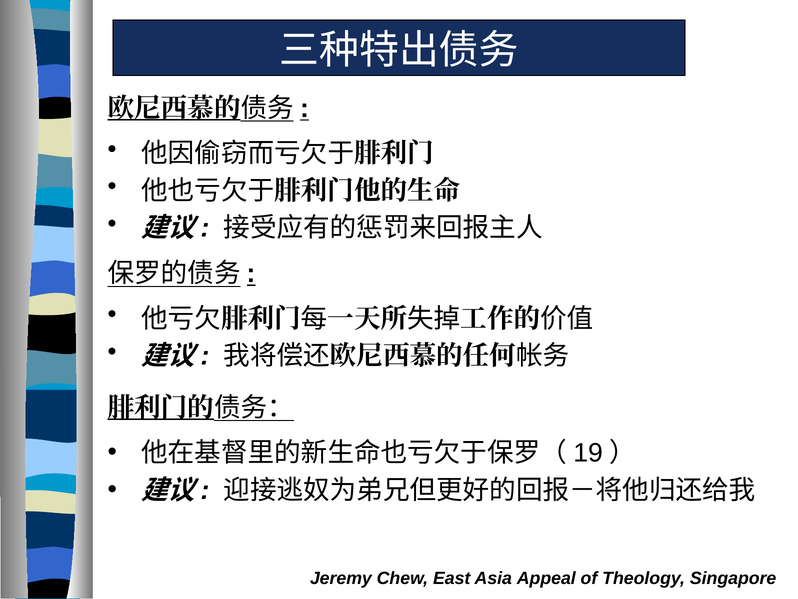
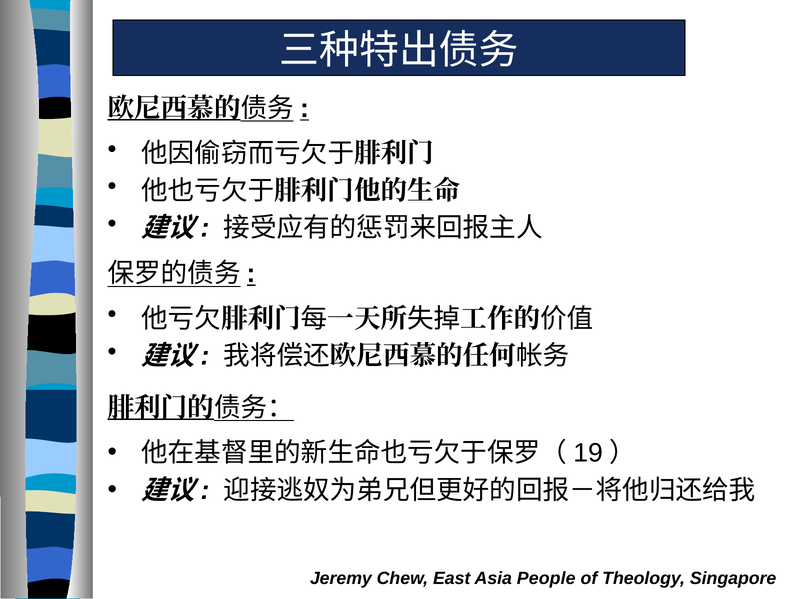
Appeal: Appeal -> People (546, 578)
